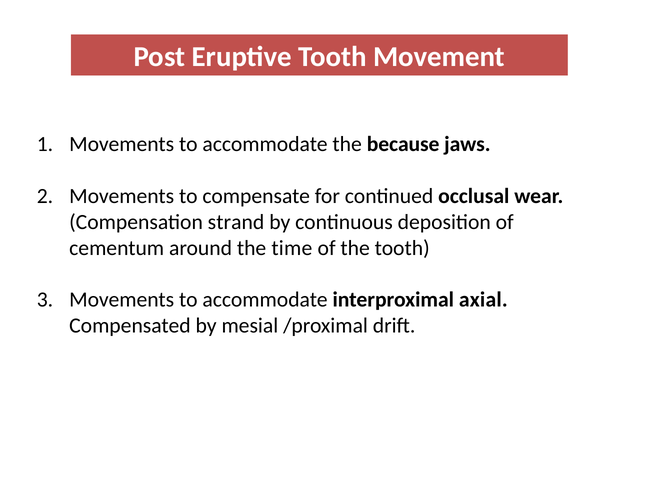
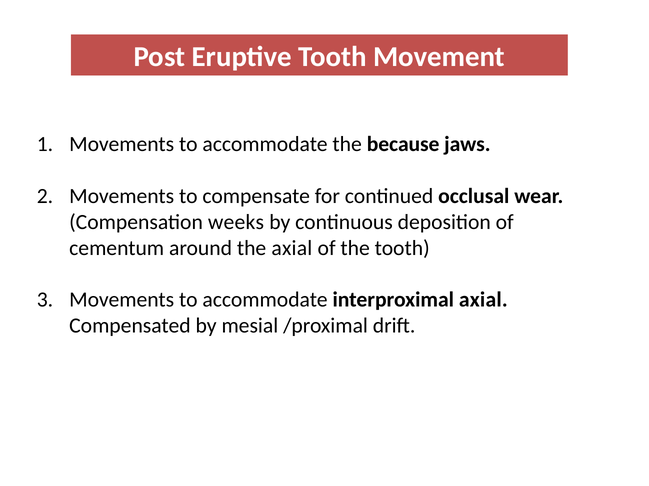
strand: strand -> weeks (236, 222)
the time: time -> axial (292, 248)
